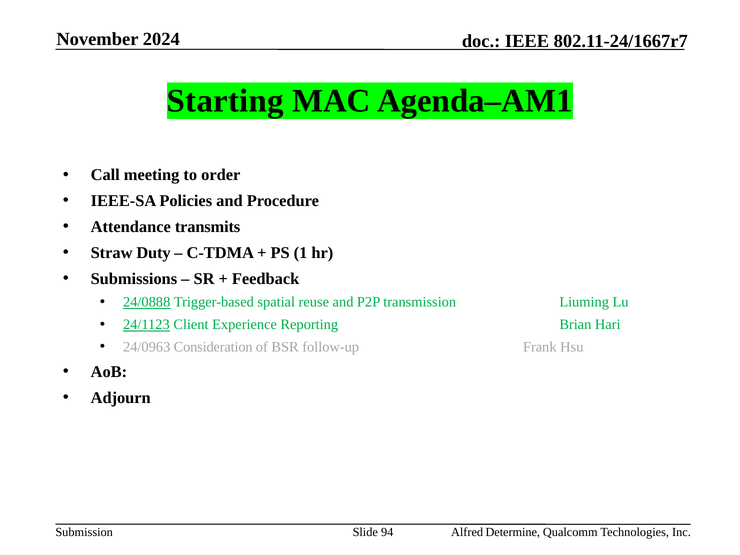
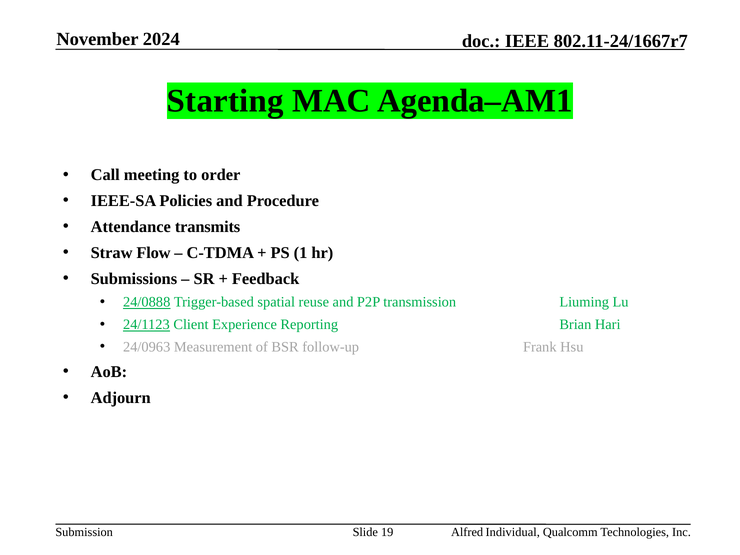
Duty: Duty -> Flow (154, 253)
Consideration: Consideration -> Measurement (213, 347)
94: 94 -> 19 (387, 532)
Determine: Determine -> Individual (513, 532)
